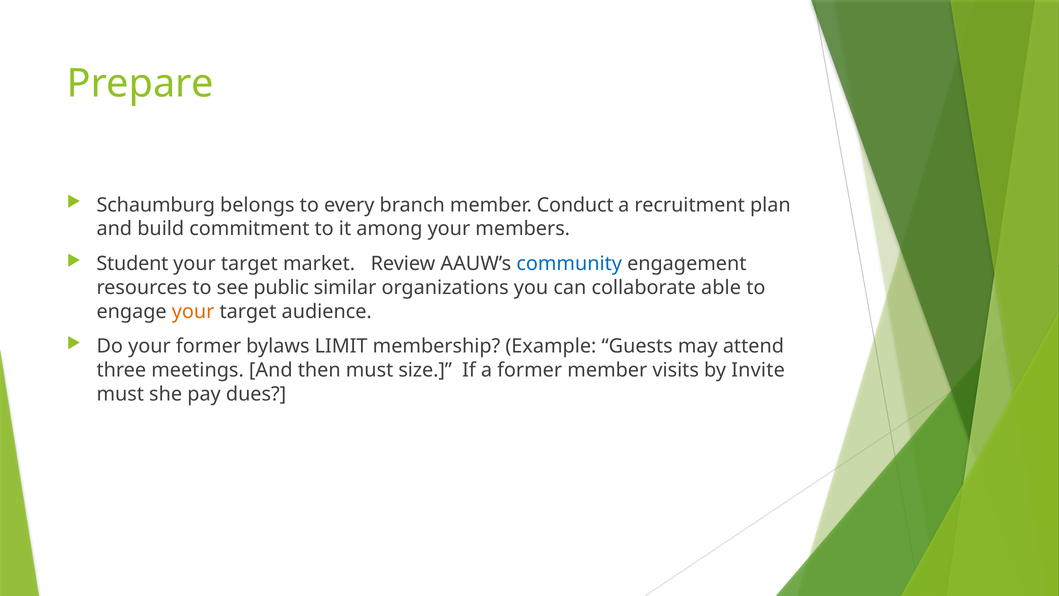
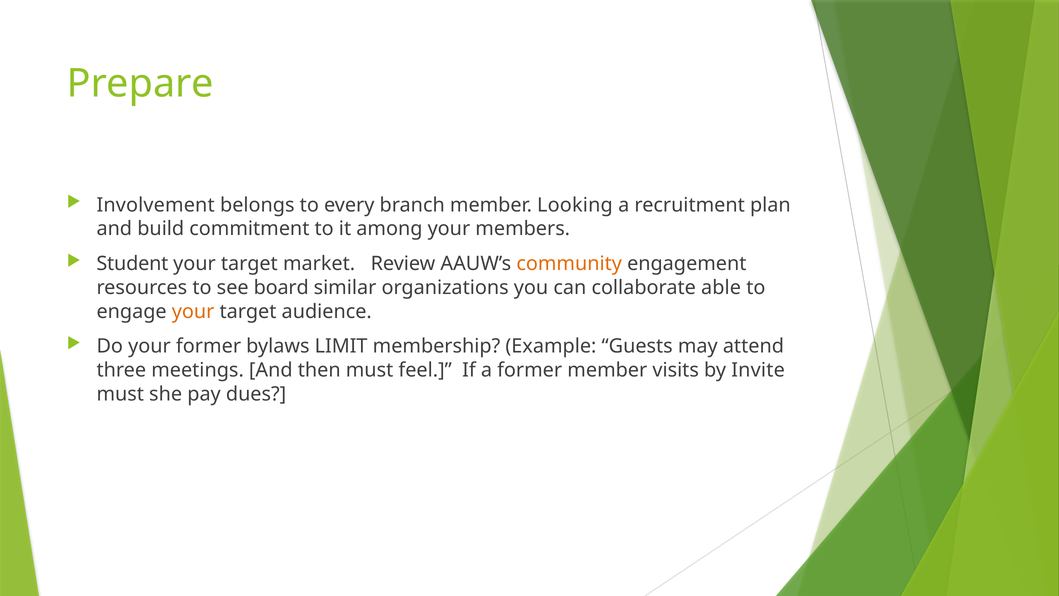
Schaumburg: Schaumburg -> Involvement (156, 205)
Conduct: Conduct -> Looking (575, 205)
community colour: blue -> orange (569, 264)
public: public -> board (281, 287)
size: size -> feel (425, 370)
